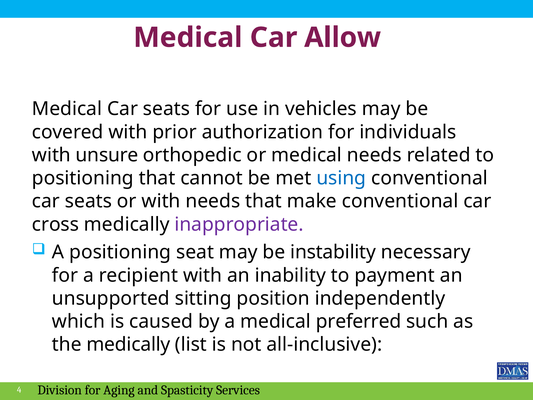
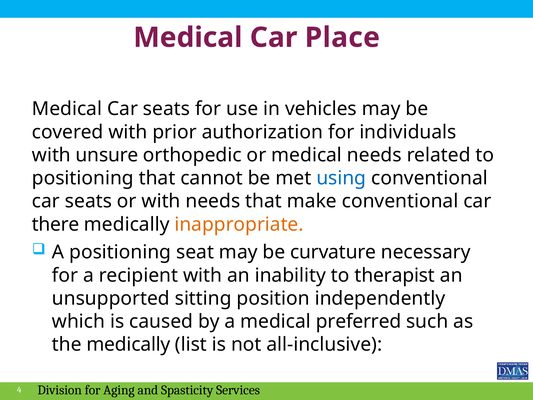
Allow: Allow -> Place (342, 38)
cross: cross -> there (56, 224)
inappropriate colour: purple -> orange (239, 224)
instability: instability -> curvature (333, 252)
payment: payment -> therapist (395, 275)
